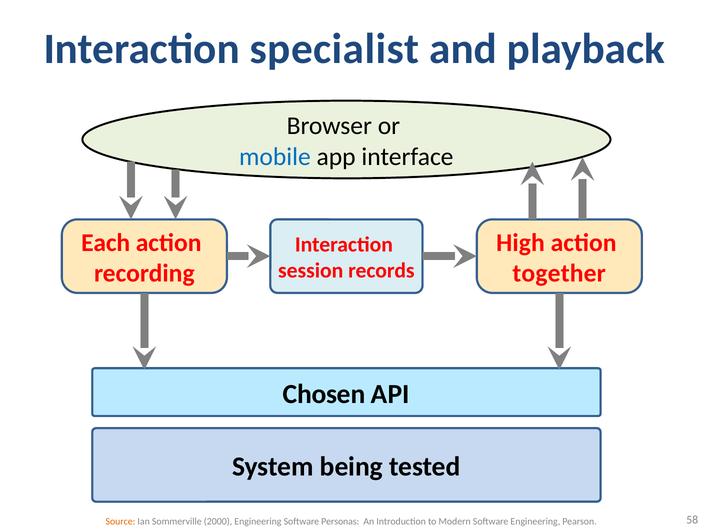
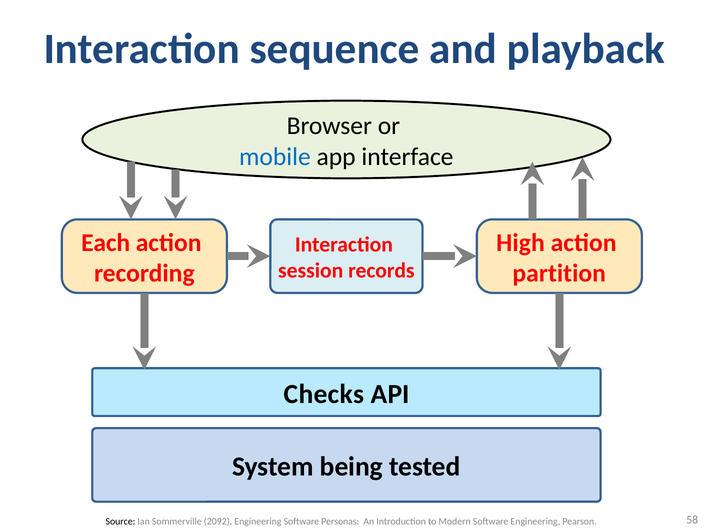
specialist: specialist -> sequence (335, 49)
together: together -> partition (559, 273)
Chosen: Chosen -> Checks (324, 394)
Source colour: orange -> black (120, 522)
2000: 2000 -> 2092 (218, 522)
